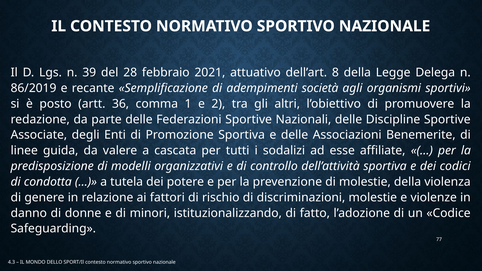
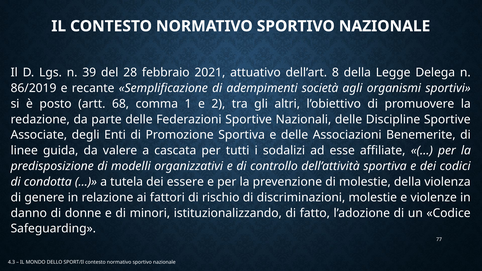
36: 36 -> 68 (121, 104)
potere: potere -> essere (185, 182)
